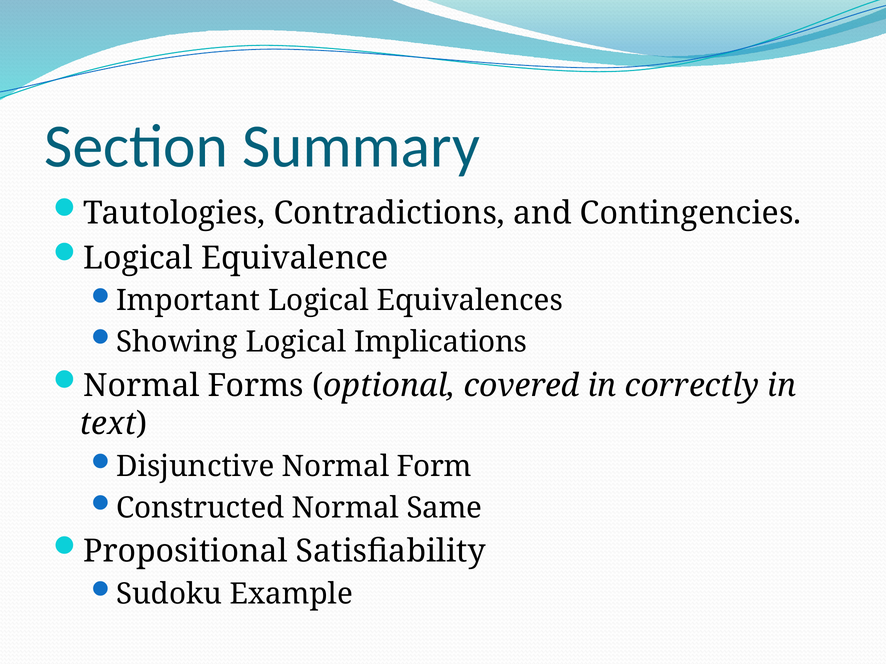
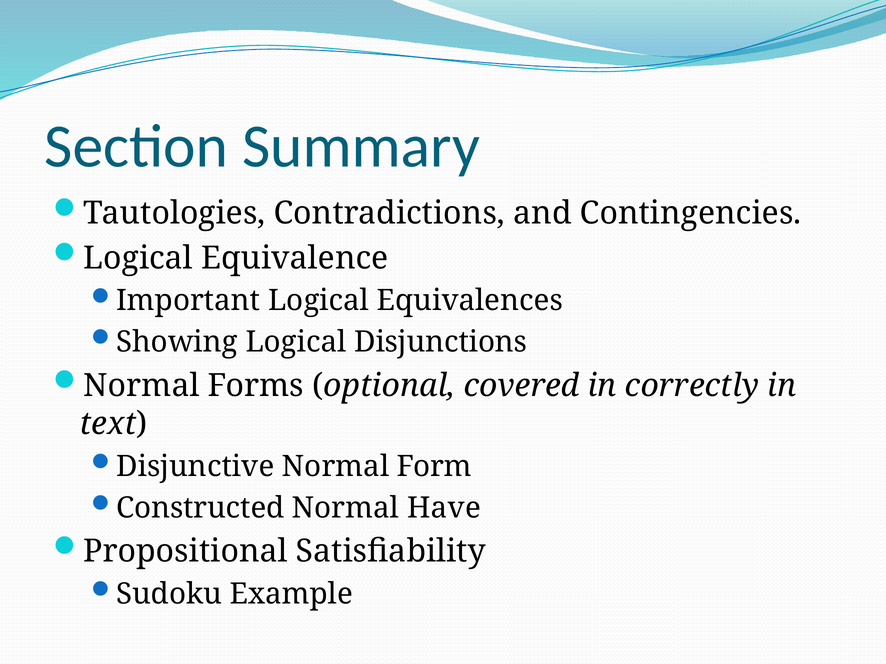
Implications: Implications -> Disjunctions (441, 342)
Same: Same -> Have (444, 508)
